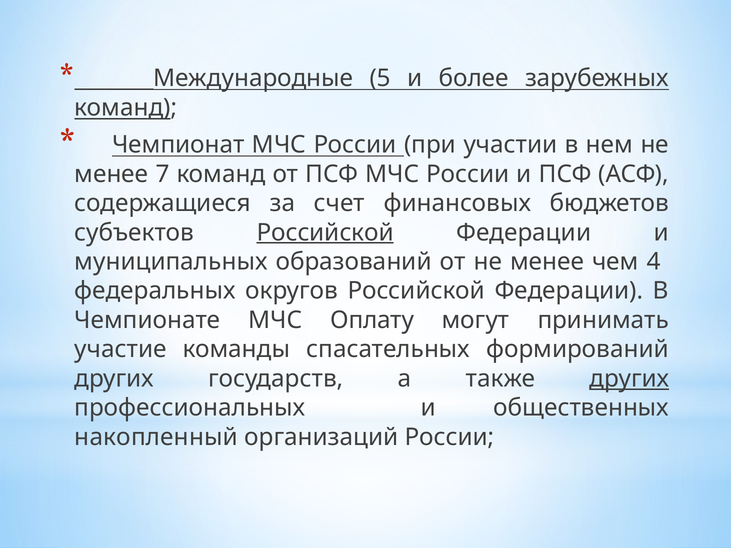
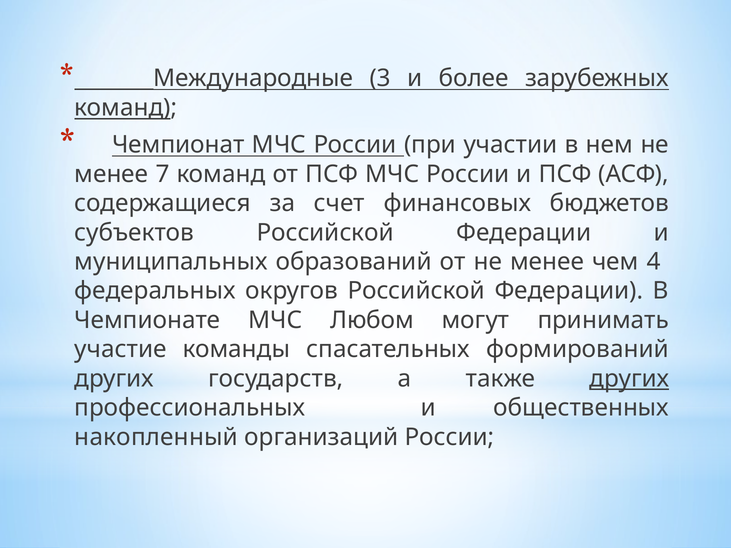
5: 5 -> 3 (380, 78)
Российской underline: present -> none (325, 233)
Оплату: Оплату -> Любом (372, 320)
